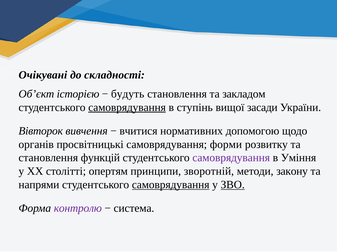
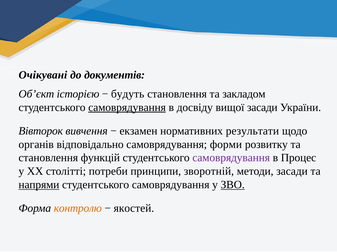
складності: складності -> документів (115, 75)
ступінь: ступінь -> досвіду (195, 108)
вчитися: вчитися -> екзамен (138, 131)
допомогою: допомогою -> результати (252, 131)
просвітницькі: просвітницькі -> відповідально (90, 145)
Уміння: Уміння -> Процес (299, 158)
опертям: опертям -> потреби (108, 172)
методи закону: закону -> засади (292, 172)
напрями underline: none -> present (39, 185)
самоврядування underline: present -> none (171, 185)
контролю colour: purple -> orange (78, 209)
система: система -> якостей (134, 209)
